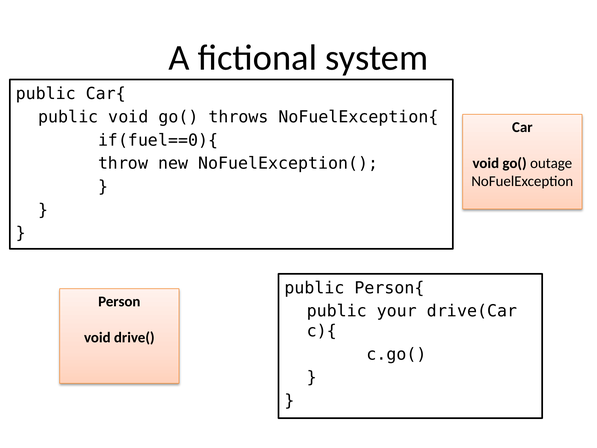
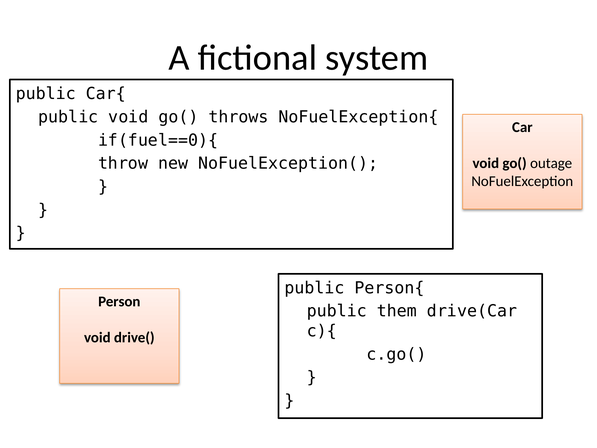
your: your -> them (397, 311)
